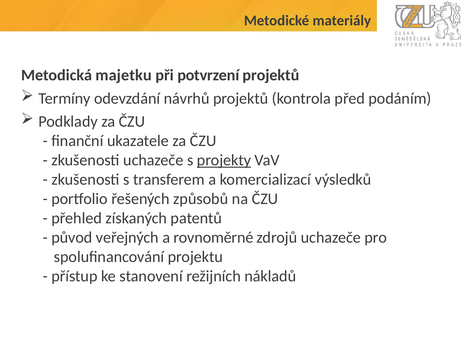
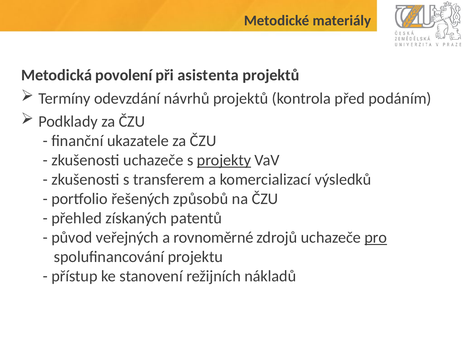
majetku: majetku -> povolení (124, 75)
potvrzení: potvrzení -> asistenta (208, 75)
pro underline: none -> present (376, 238)
